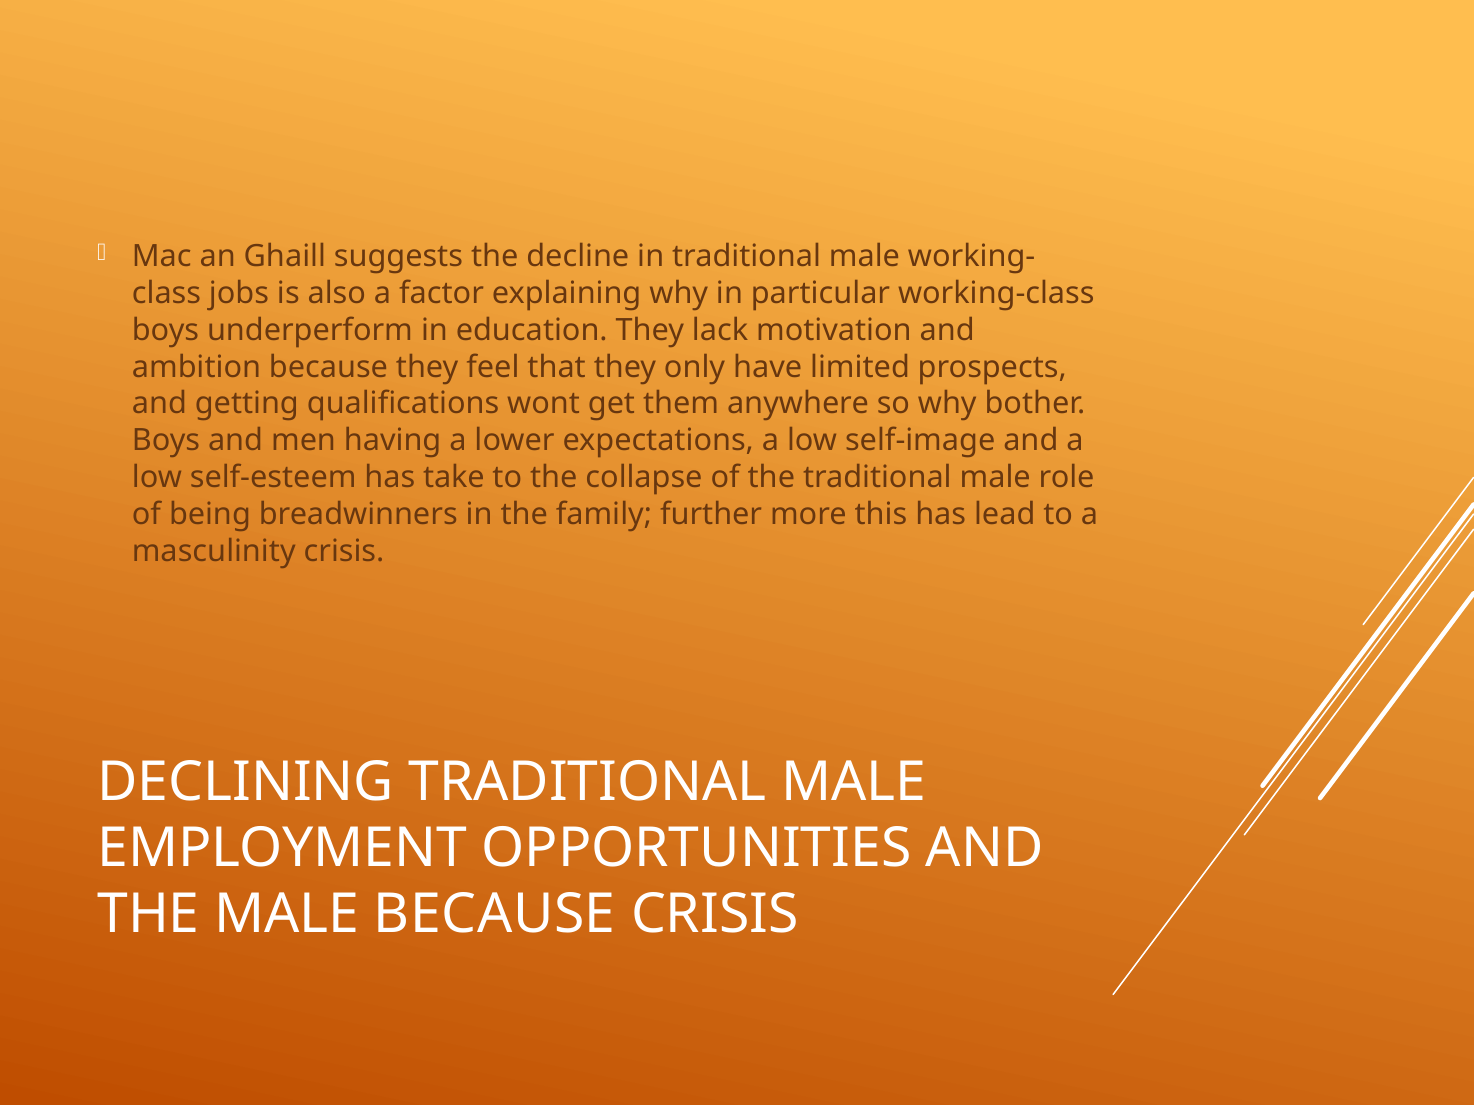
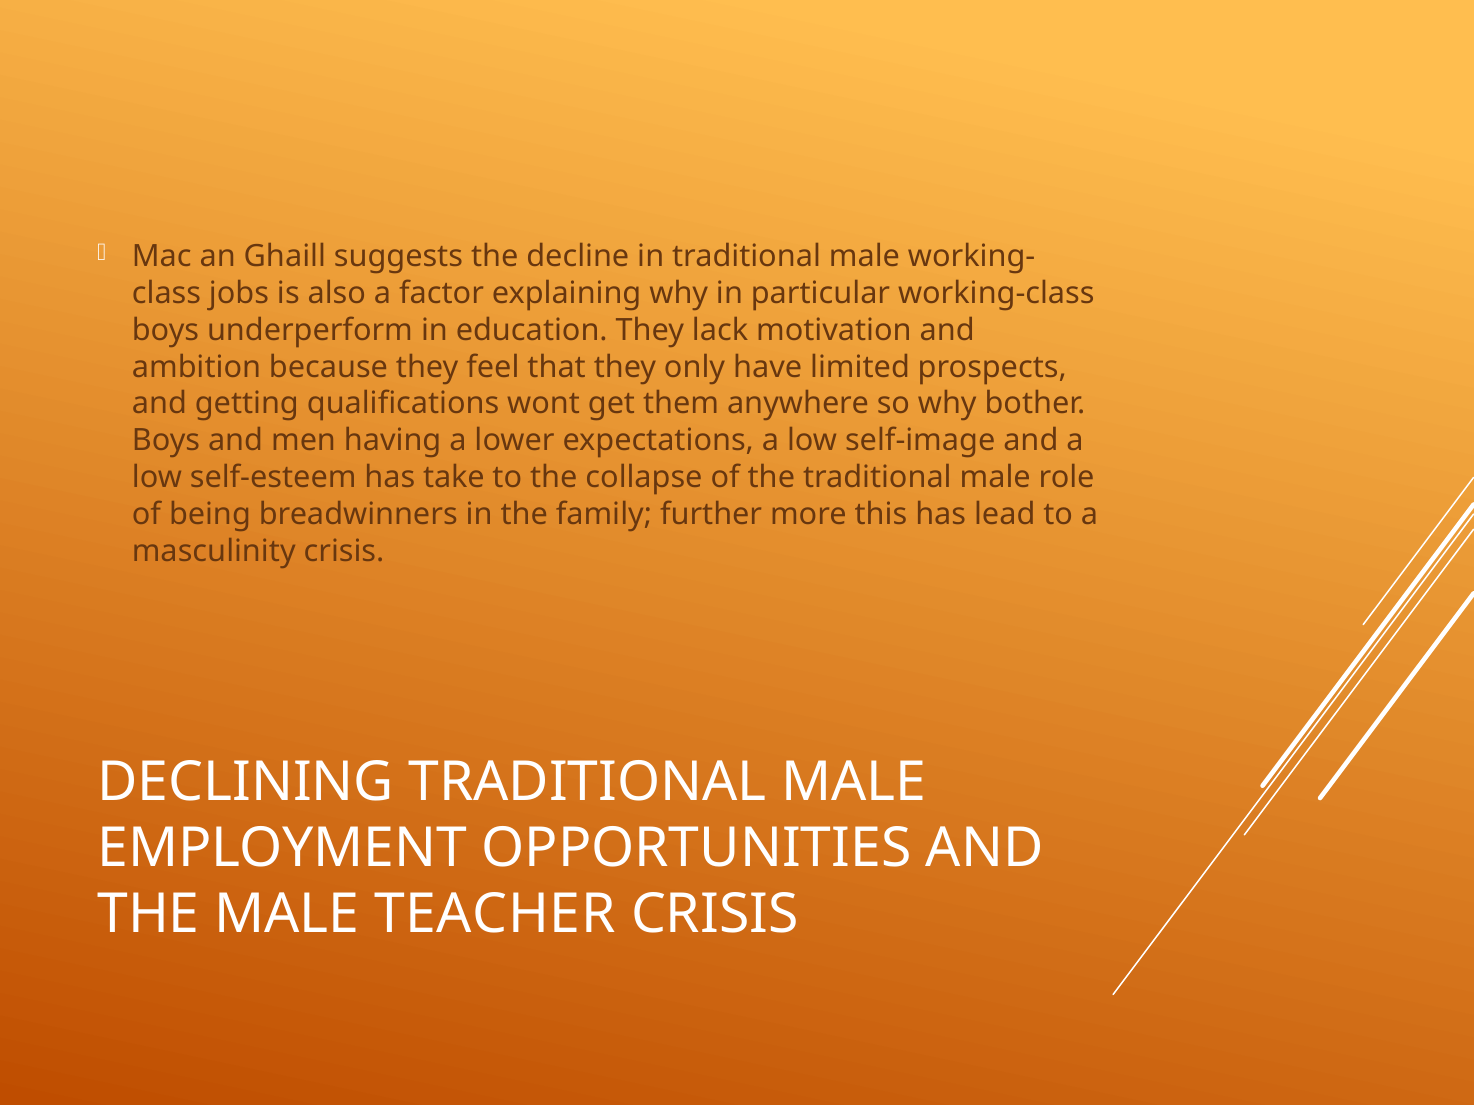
MALE BECAUSE: BECAUSE -> TEACHER (495, 915)
